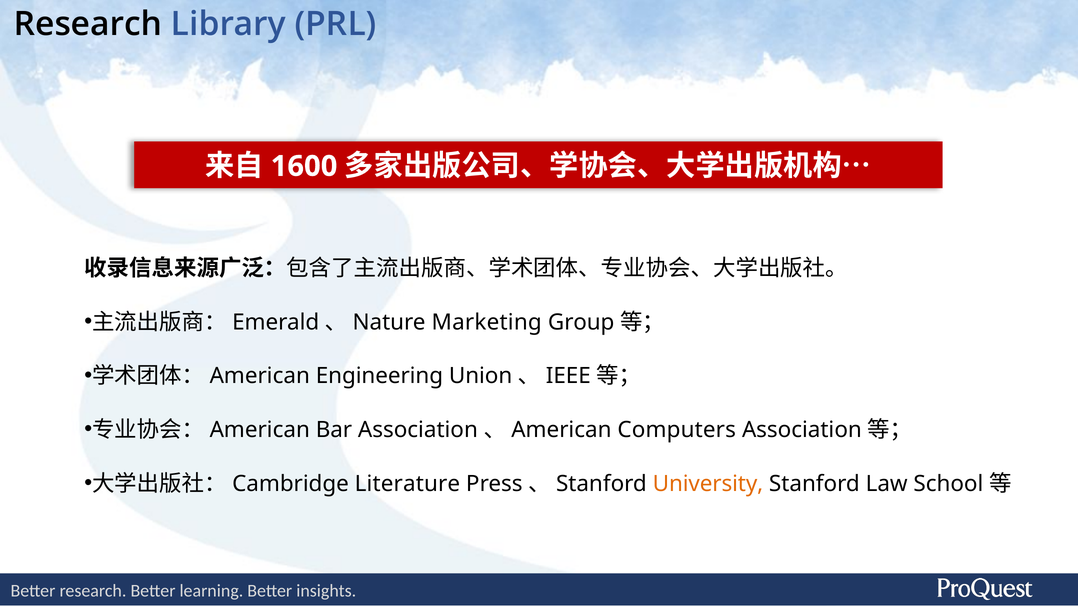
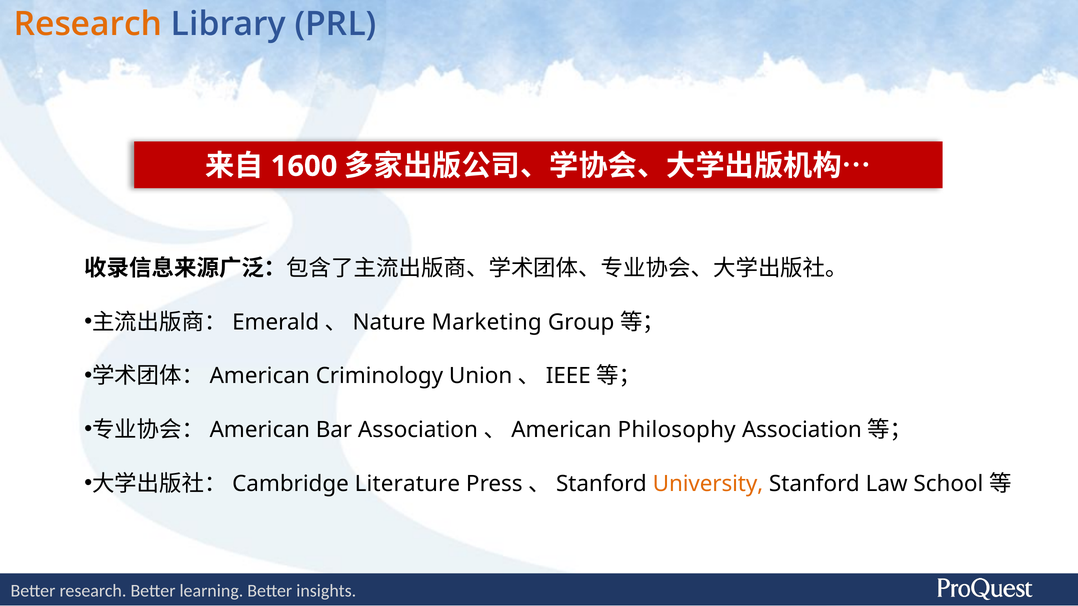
Research colour: black -> orange (88, 24)
Engineering: Engineering -> Criminology (379, 376)
Computers: Computers -> Philosophy (677, 430)
